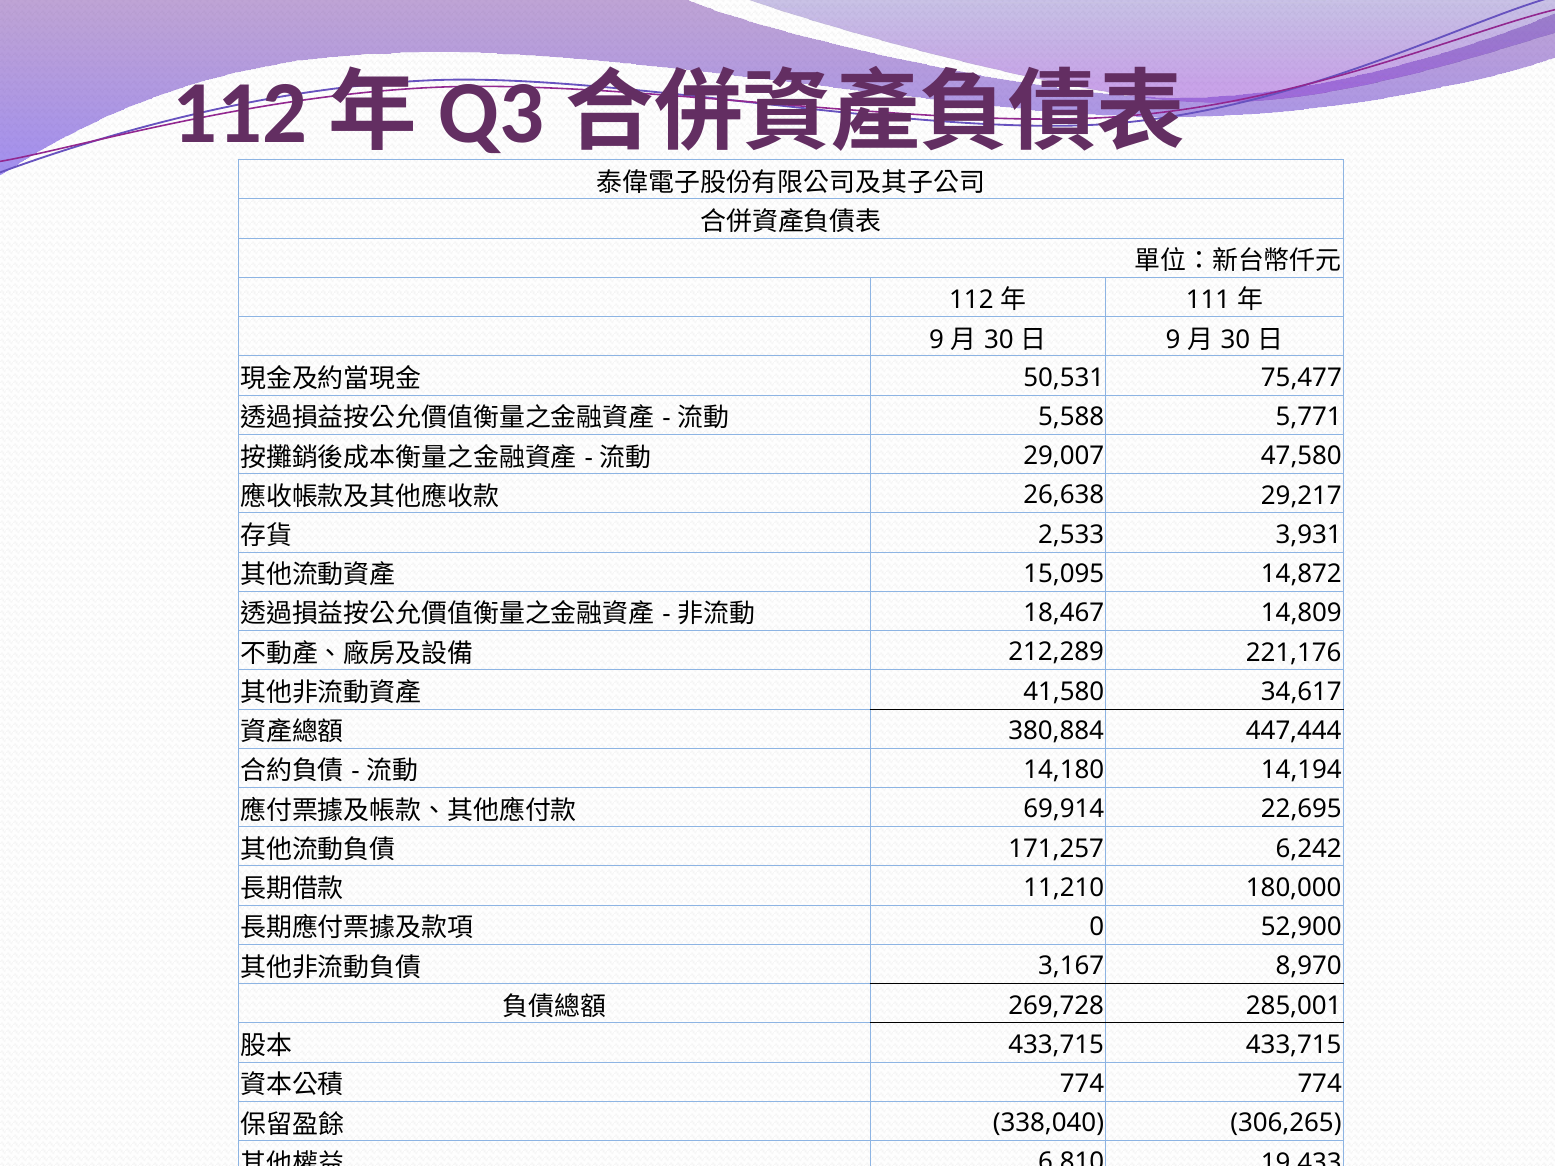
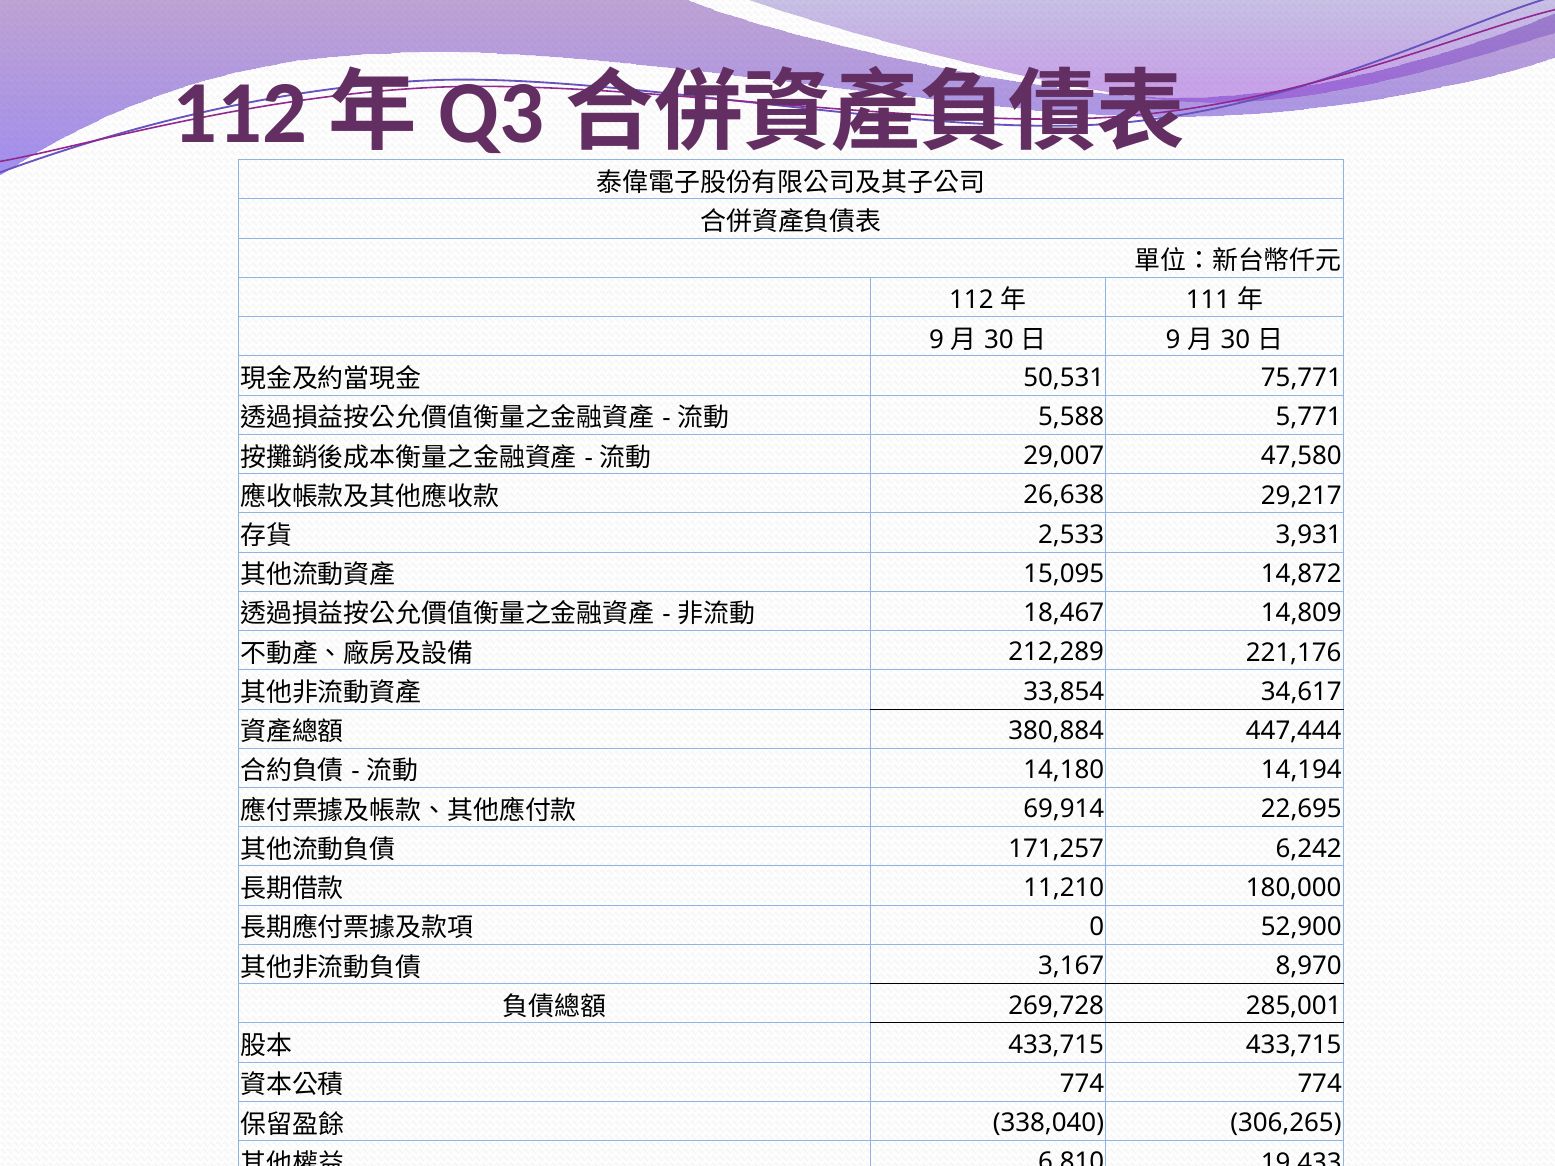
75,477: 75,477 -> 75,771 (1301, 378)
41,580: 41,580 -> 33,854 (1064, 692)
